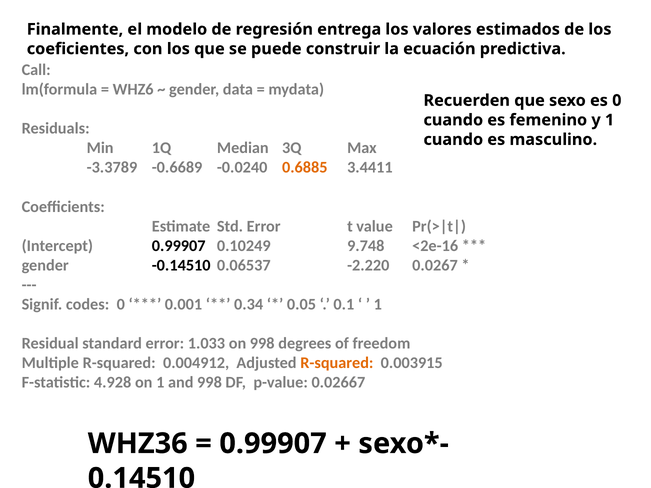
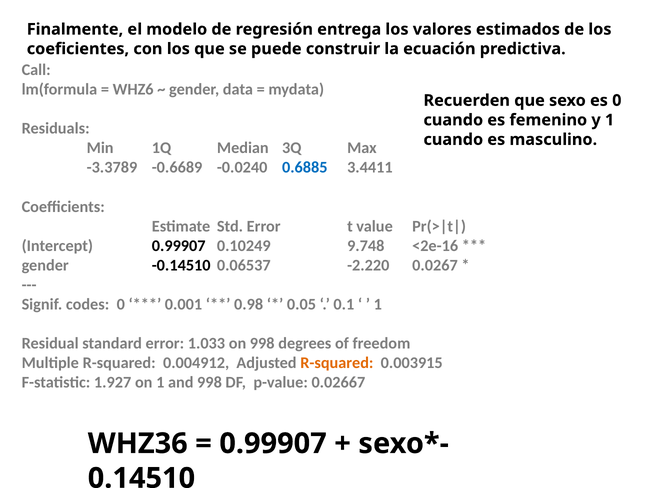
0.6885 colour: orange -> blue (305, 168)
0.34: 0.34 -> 0.98 (249, 304)
4.928: 4.928 -> 1.927 (113, 383)
